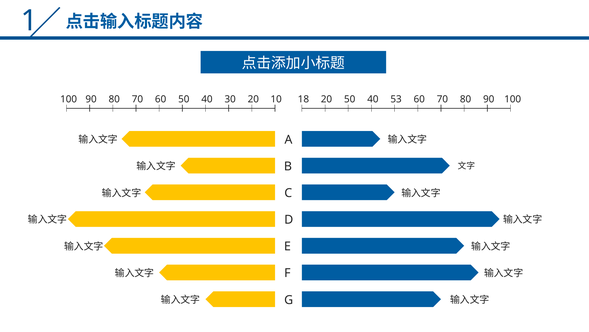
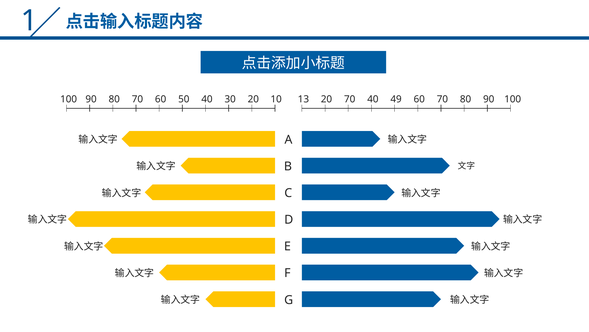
18: 18 -> 13 (303, 99)
20 50: 50 -> 70 (350, 99)
53: 53 -> 49 (396, 99)
